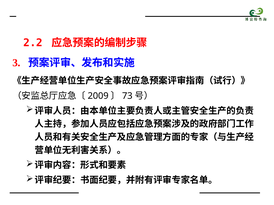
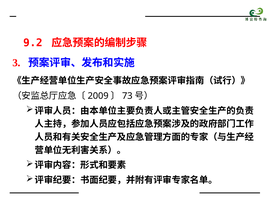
2.2: 2.2 -> 9.2 (33, 43)
